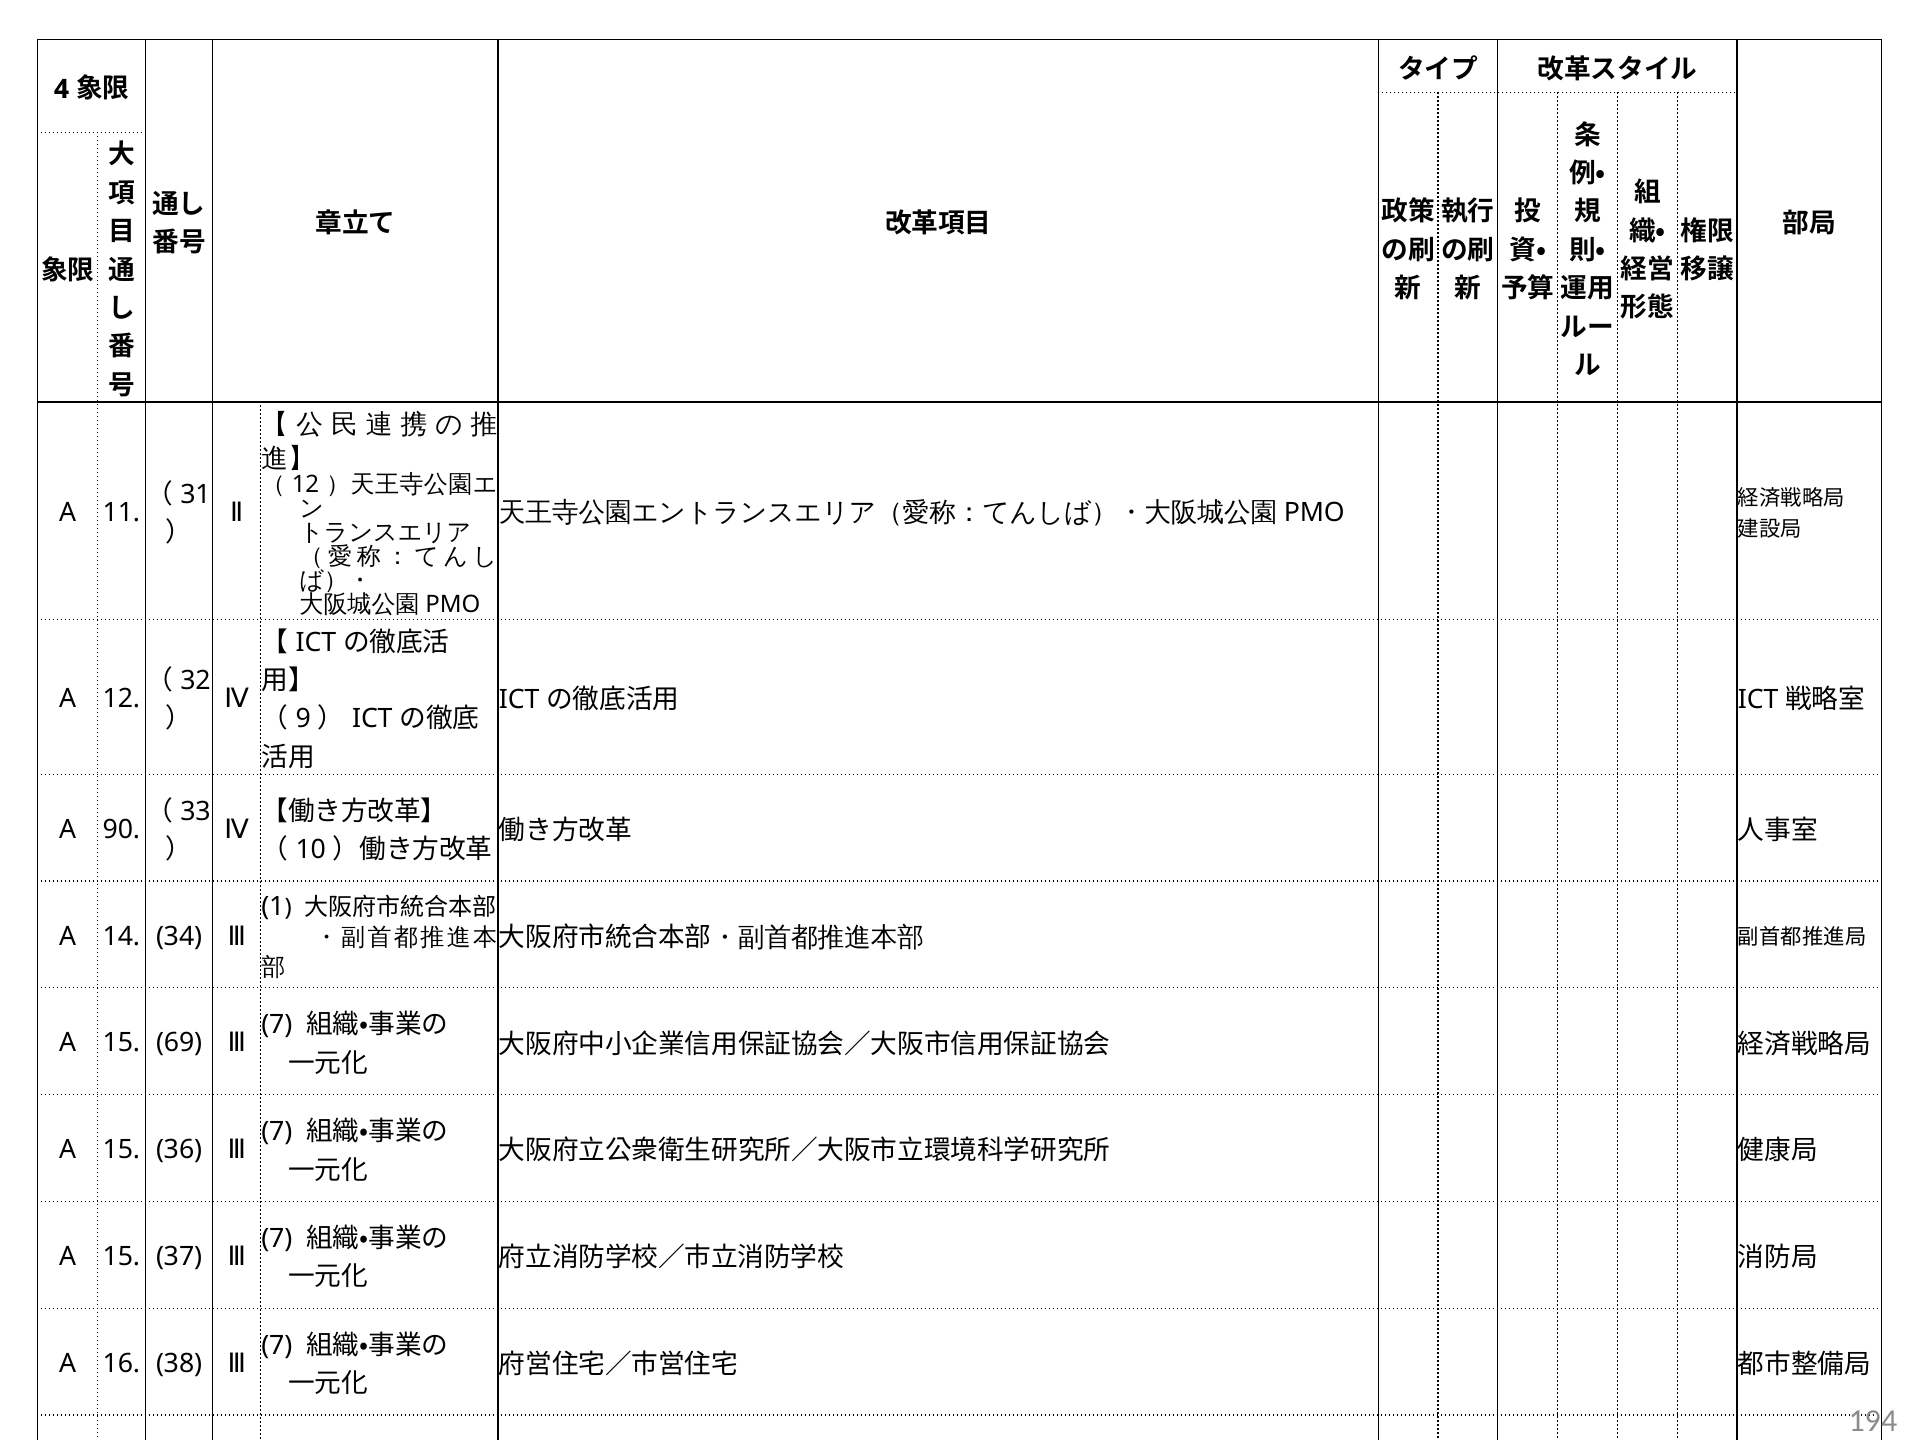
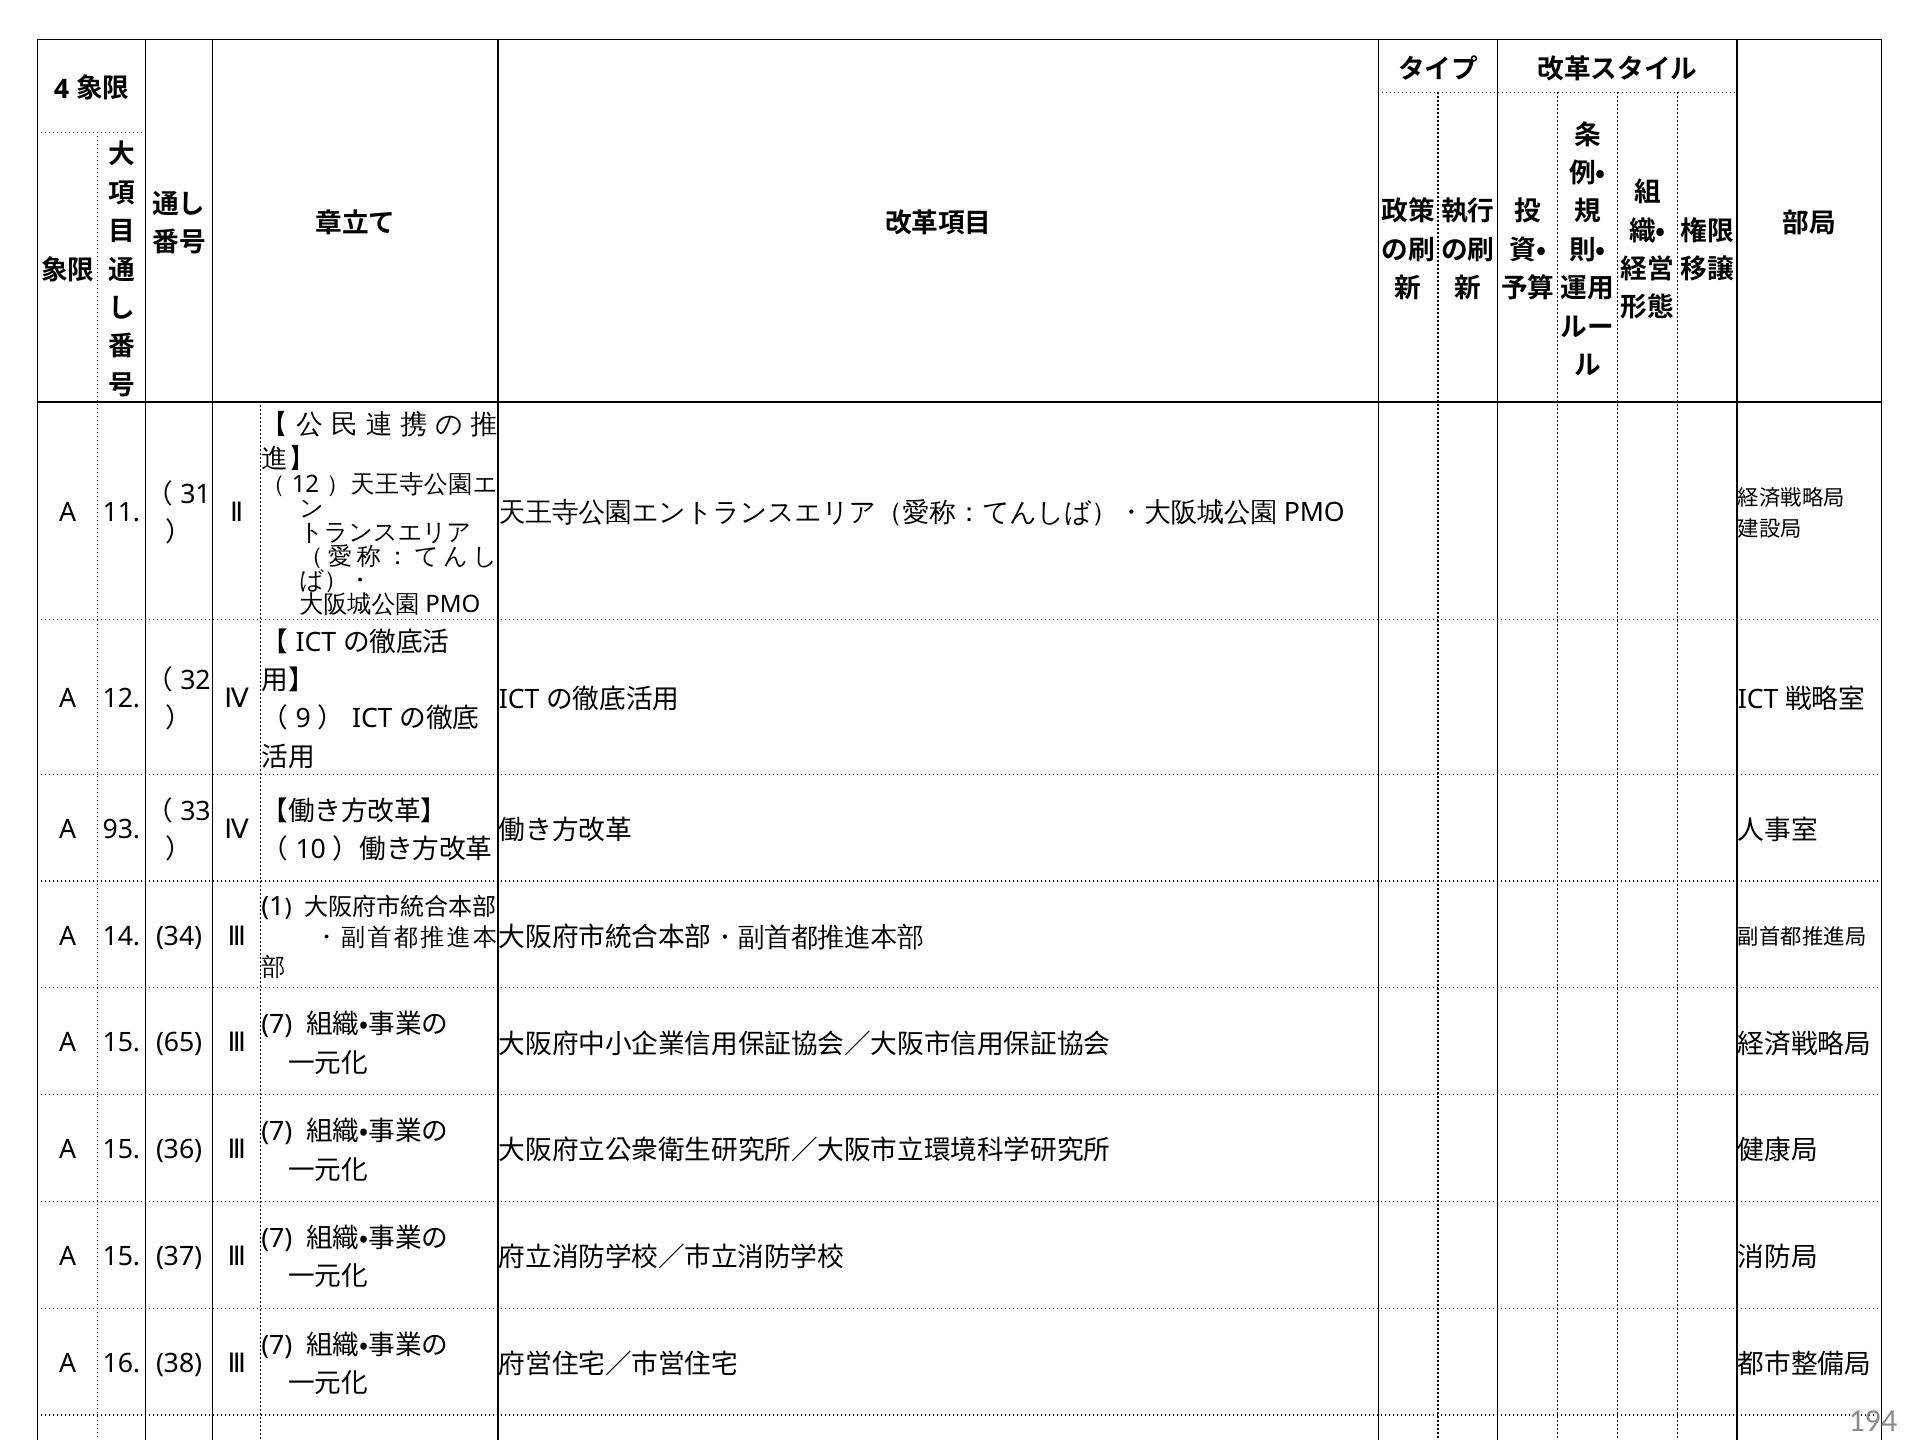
90: 90 -> 93 (121, 830)
69: 69 -> 65 (179, 1043)
